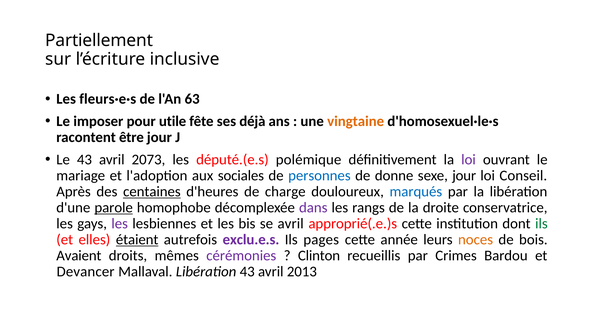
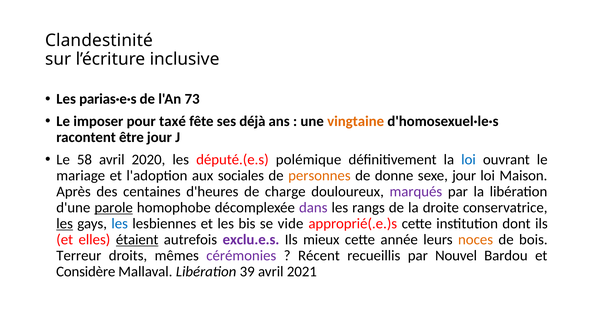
Partiellement: Partiellement -> Clandestinité (99, 41)
fleurs·e·s: fleurs·e·s -> parias·e·s (108, 99)
63: 63 -> 73 (192, 99)
utile: utile -> taxé (173, 121)
Le 43: 43 -> 58 (84, 159)
2073: 2073 -> 2020 (148, 159)
loi colour: purple -> blue (469, 159)
personnes colour: blue -> orange (319, 175)
Conseil: Conseil -> Maison (523, 175)
centaines underline: present -> none (152, 191)
marqués colour: blue -> purple (416, 191)
les underline: none -> present (65, 223)
les colour: purple -> blue (120, 223)
se avril: avril -> vide (291, 223)
ils colour: green -> black (541, 223)
pages: pages -> mieux (321, 239)
Avaient: Avaient -> Terreur (79, 255)
Clinton: Clinton -> Récent (319, 255)
Crimes: Crimes -> Nouvel (456, 255)
Devancer: Devancer -> Considère (86, 271)
Libération 43: 43 -> 39 (247, 271)
2013: 2013 -> 2021 (302, 271)
